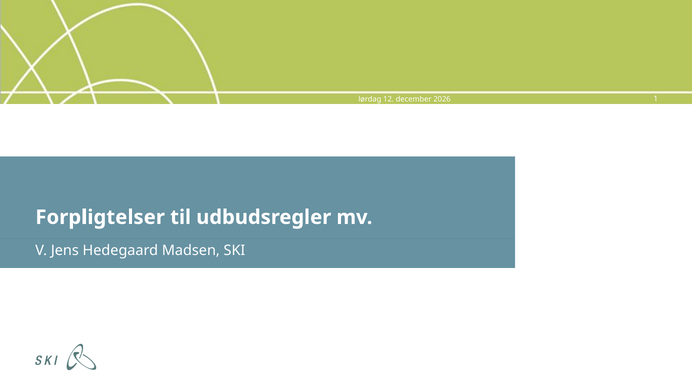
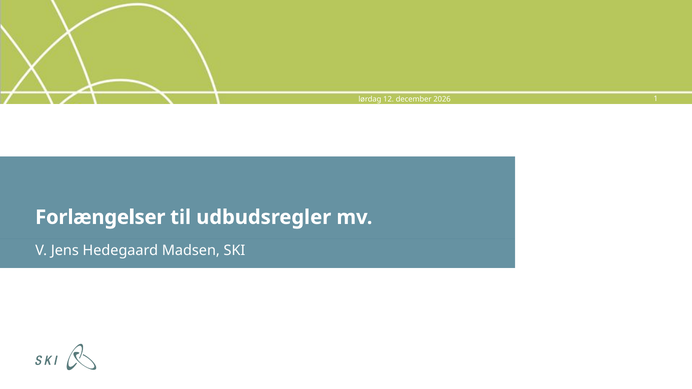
Forpligtelser: Forpligtelser -> Forlængelser (100, 217)
